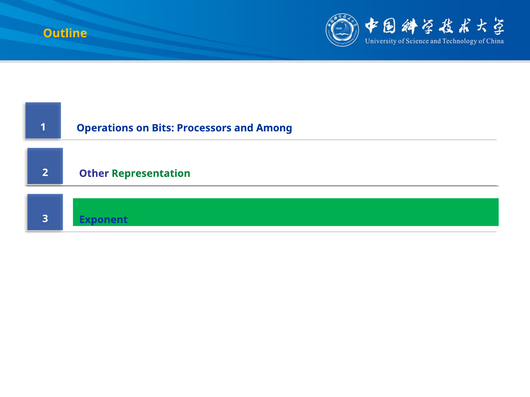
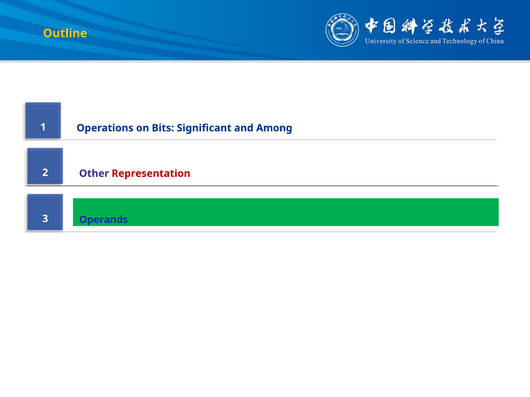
Processors: Processors -> Significant (204, 128)
Representation colour: green -> red (151, 174)
Exponent: Exponent -> Operands (104, 220)
